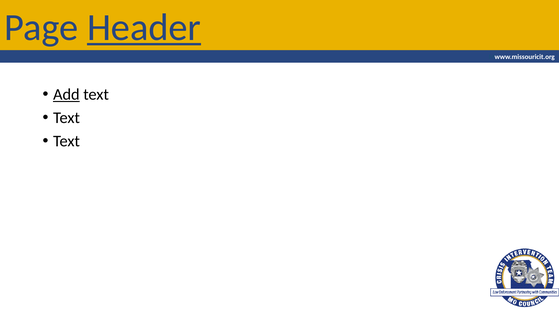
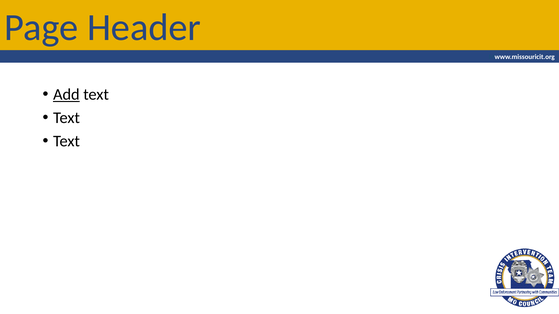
Header underline: present -> none (144, 28)
